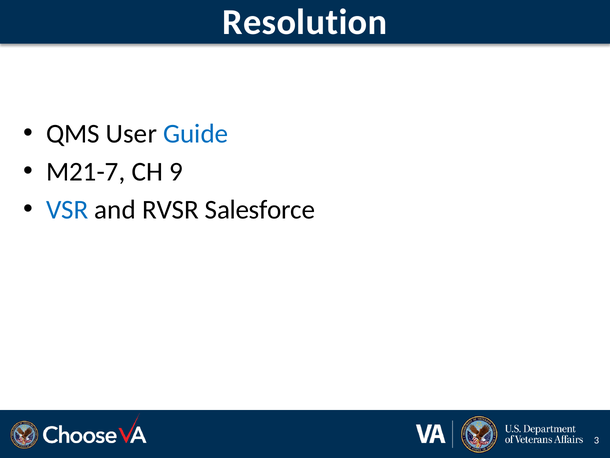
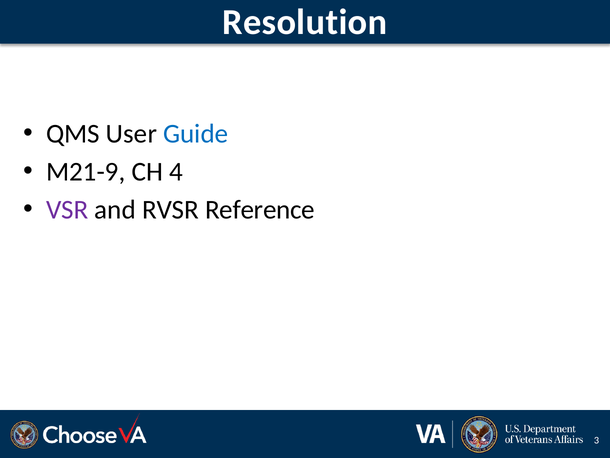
M21-7: M21-7 -> M21-9 (86, 172)
9: 9 -> 4 (176, 172)
VSR colour: blue -> purple (67, 210)
Salesforce: Salesforce -> Reference (260, 210)
